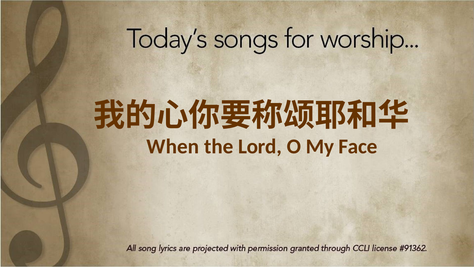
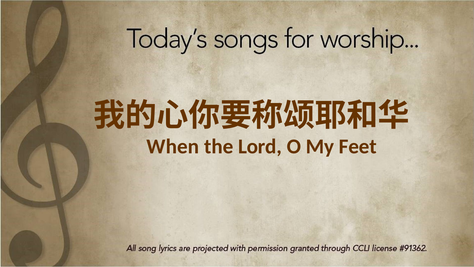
Face: Face -> Feet (358, 146)
